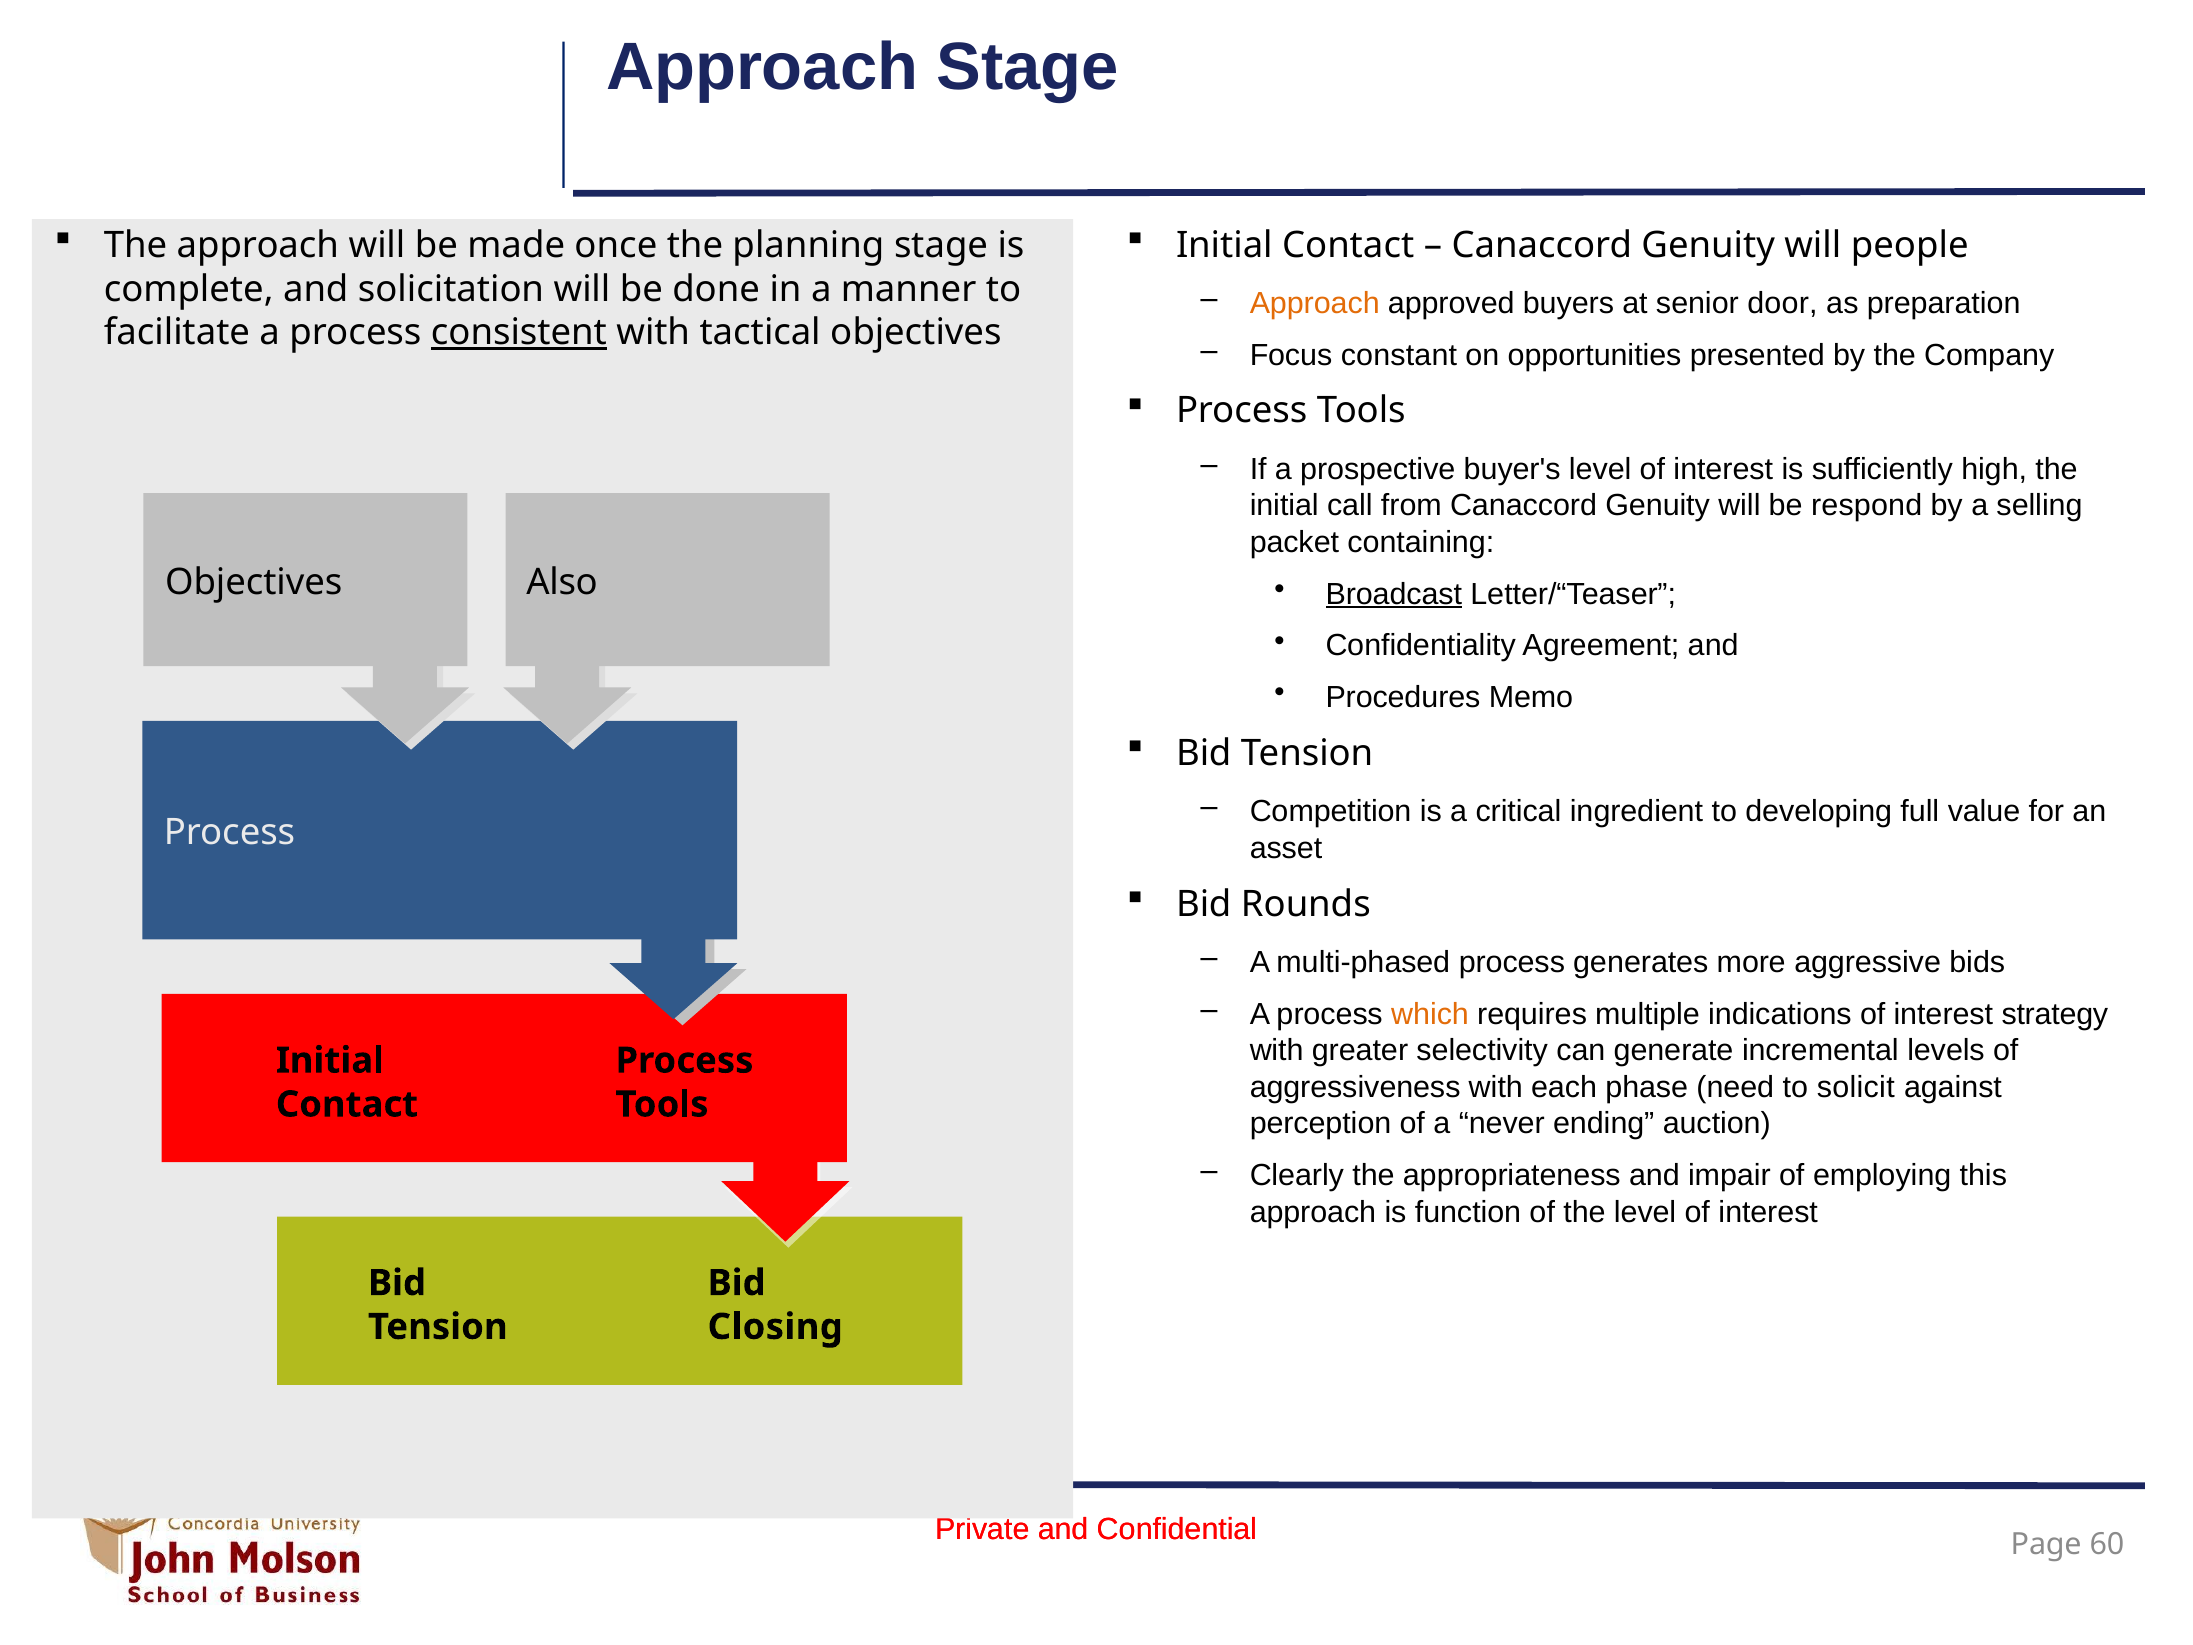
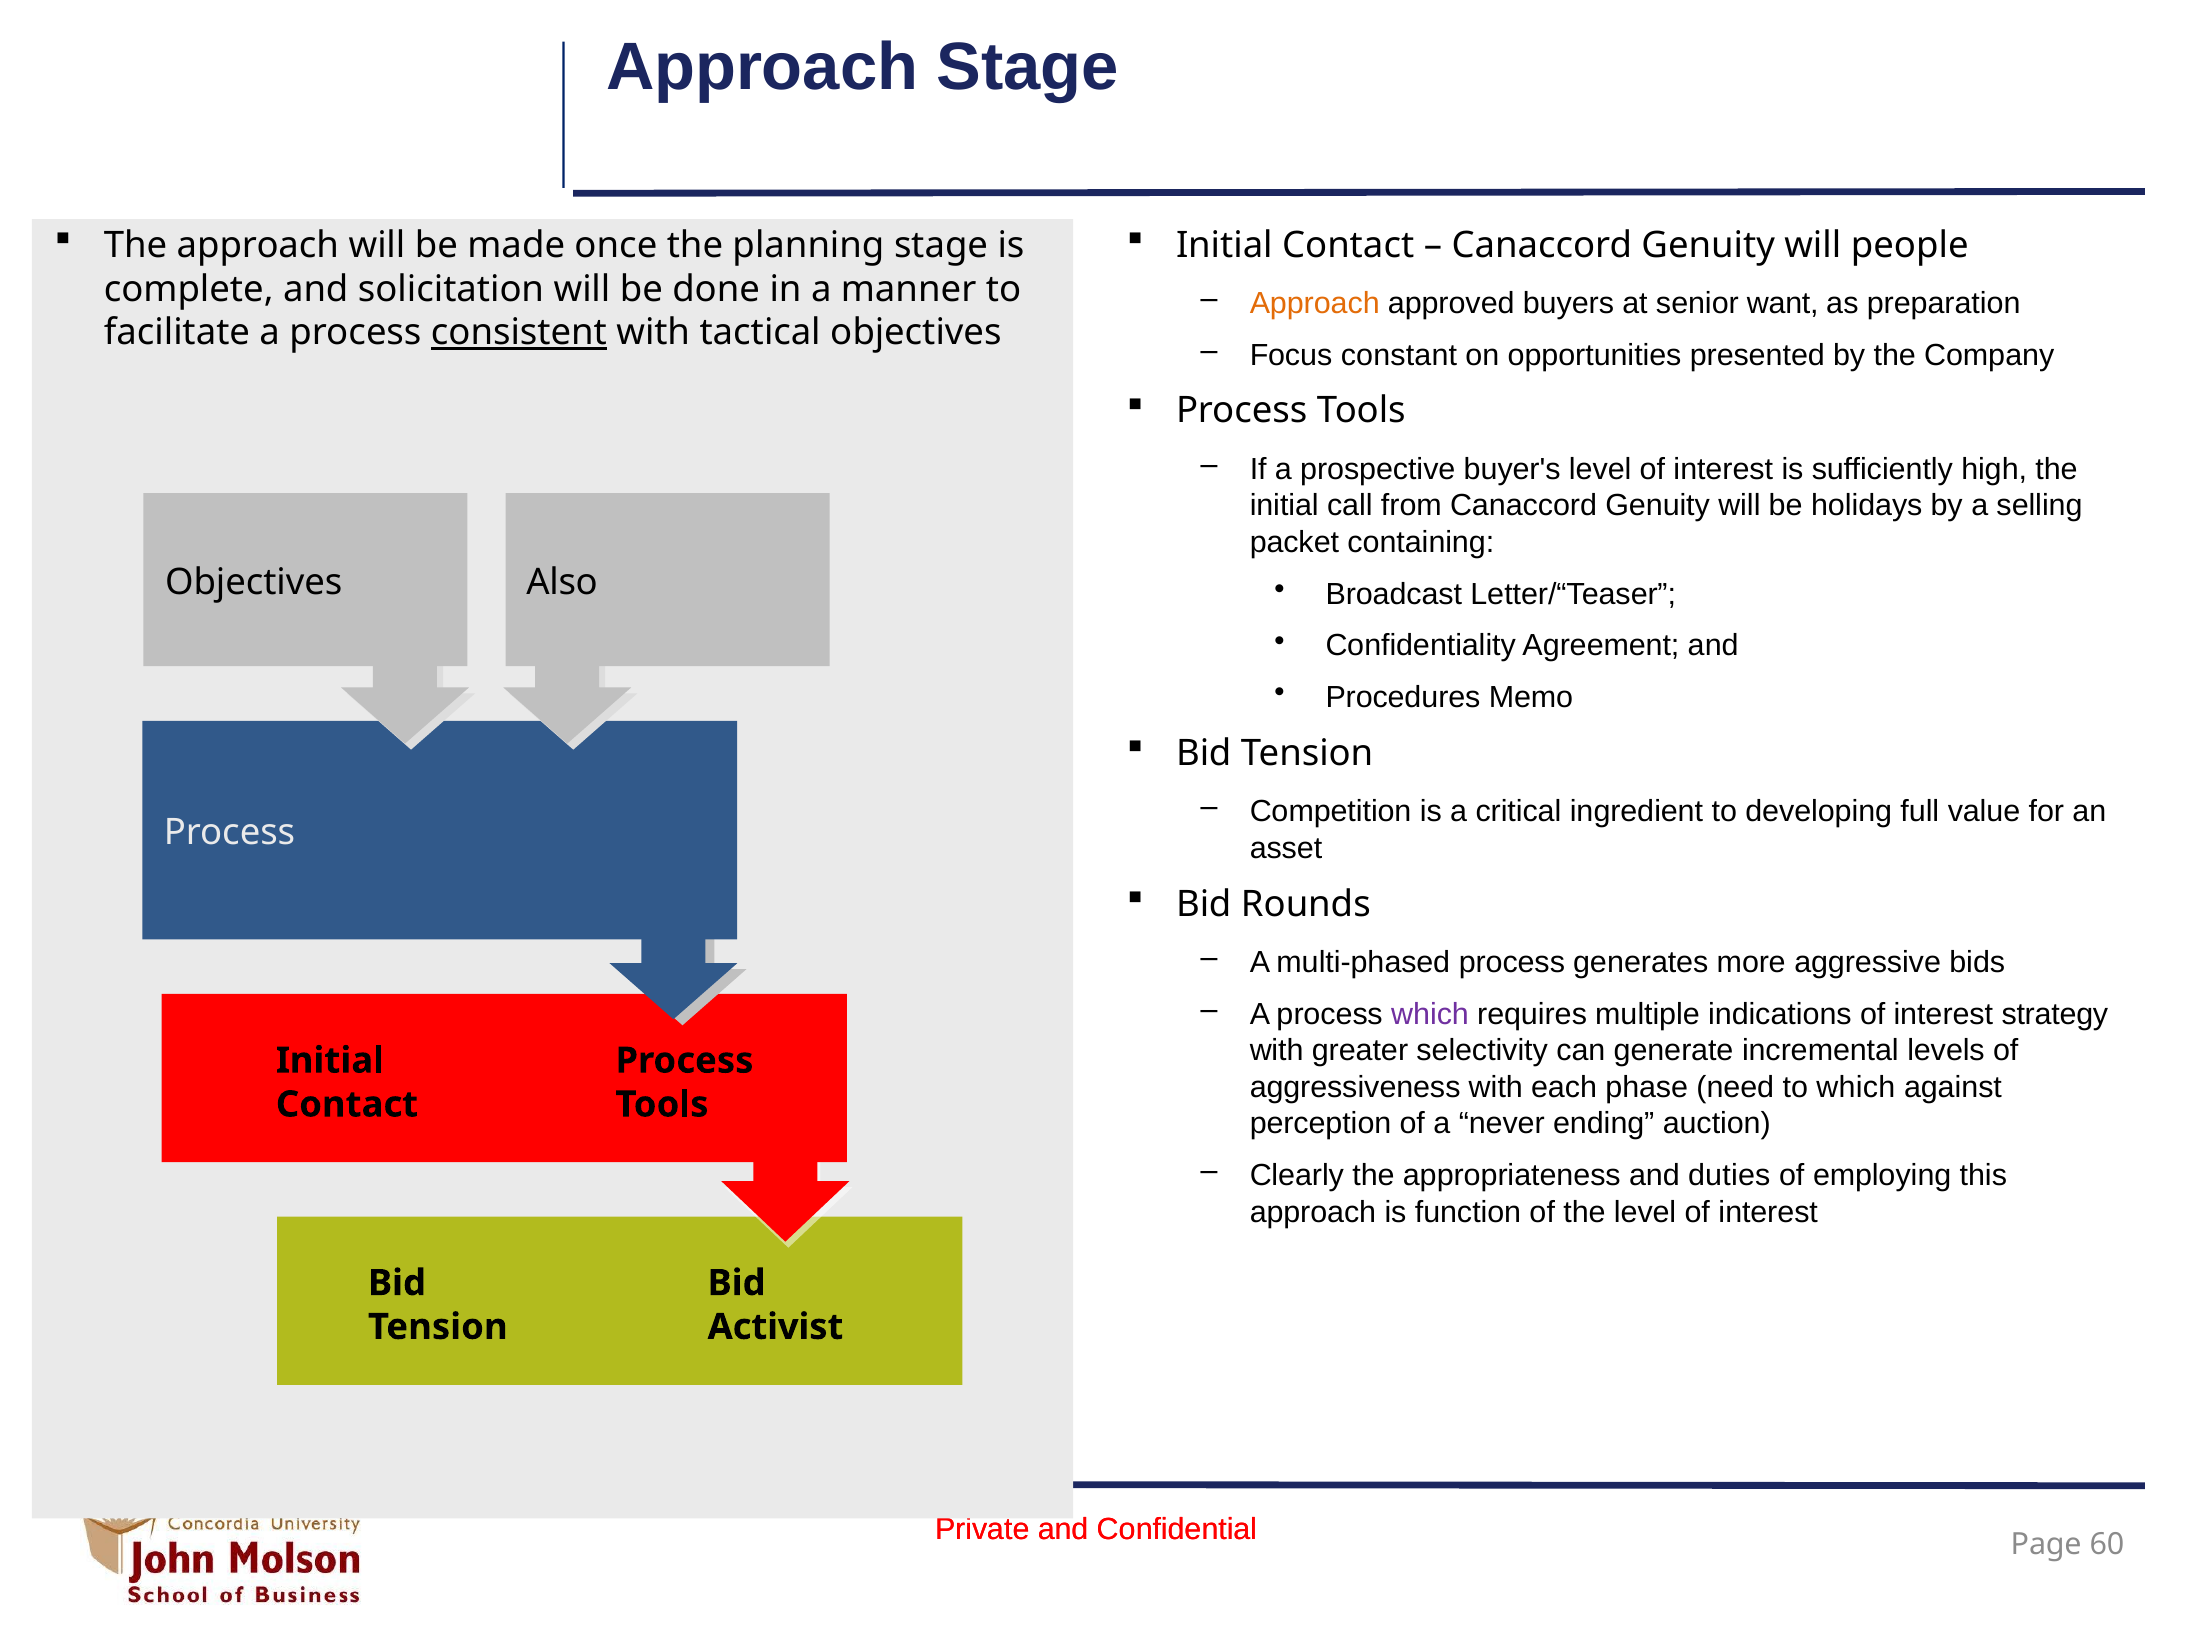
door: door -> want (1783, 303)
respond: respond -> holidays (1867, 506)
Broadcast underline: present -> none (1394, 594)
which colour: orange -> purple (1430, 1014)
to solicit: solicit -> which (1856, 1087)
impair: impair -> duties (1729, 1176)
Closing: Closing -> Activist (775, 1327)
